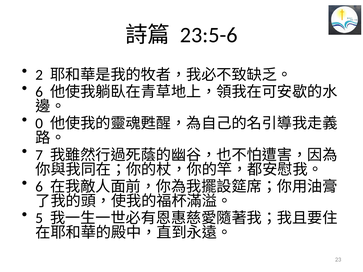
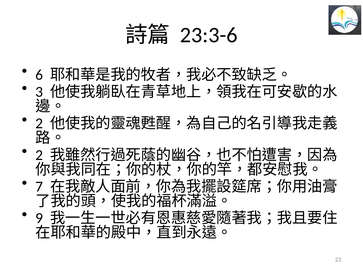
23:5-6: 23:5-6 -> 23:3-6 (209, 35)
2: 2 -> 6 (39, 75)
6: 6 -> 3 (39, 92)
0: 0 -> 2 (39, 124)
7: 7 -> 2 (39, 155)
6: 6 -> 7 (39, 187)
5: 5 -> 9 (39, 218)
